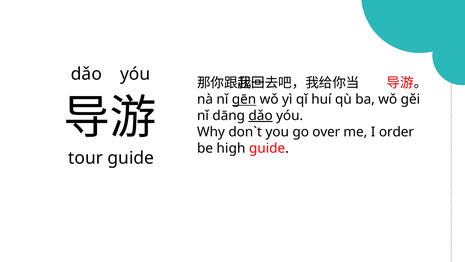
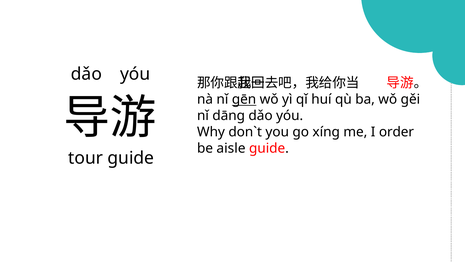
dǎo underline: present -> none (261, 116)
over: over -> xíng (326, 132)
high: high -> aisle (231, 148)
